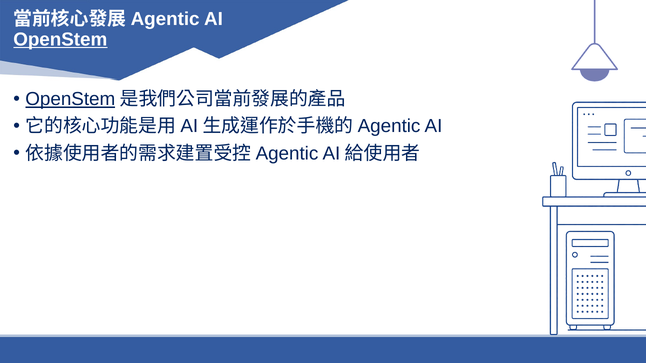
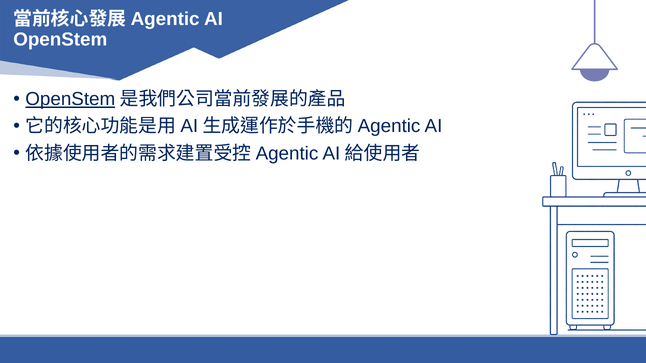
OpenStem underline: present -> none (60, 39)
